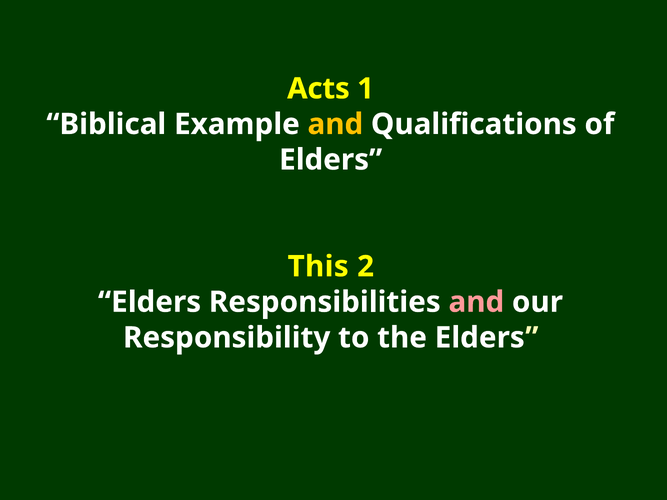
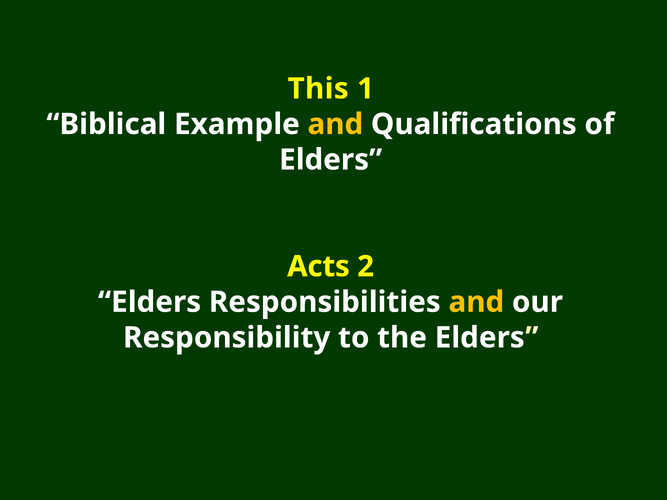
Acts: Acts -> This (318, 89)
This: This -> Acts (318, 267)
and colour: pink -> yellow (476, 302)
